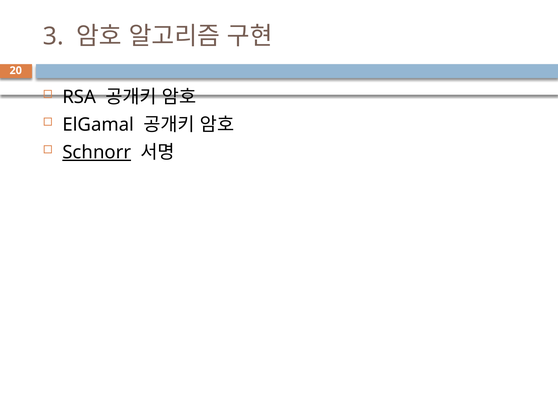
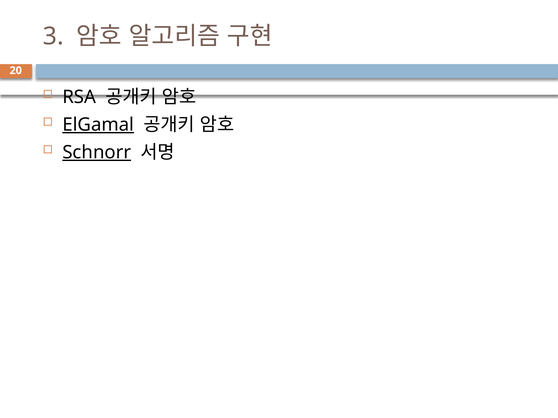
ElGamal underline: none -> present (98, 125)
